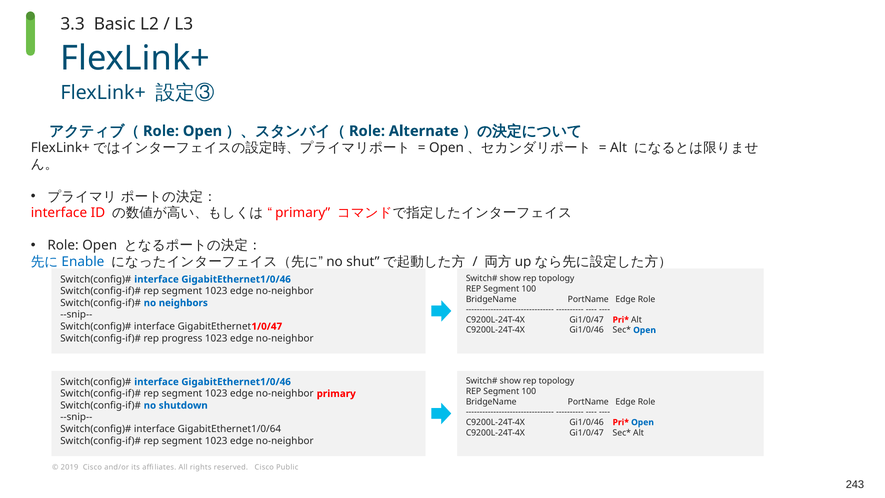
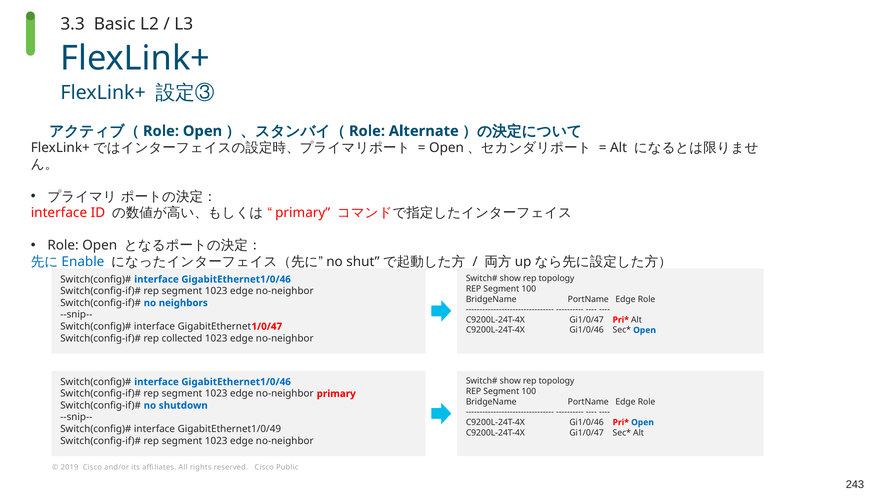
progress: progress -> collected (182, 338)
GigabitEthernet1/0/64: GigabitEthernet1/0/64 -> GigabitEthernet1/0/49 (229, 429)
